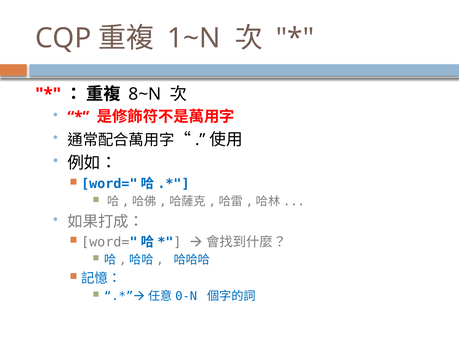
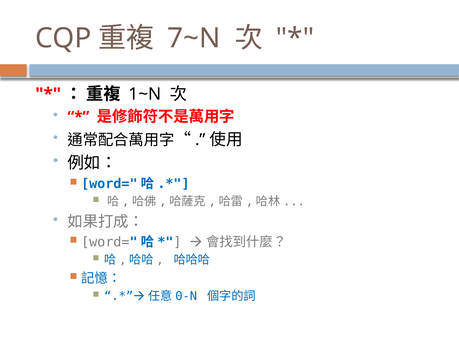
1~N: 1~N -> 7~N (194, 38)
8~N: 8~N -> 1~N (145, 94)
